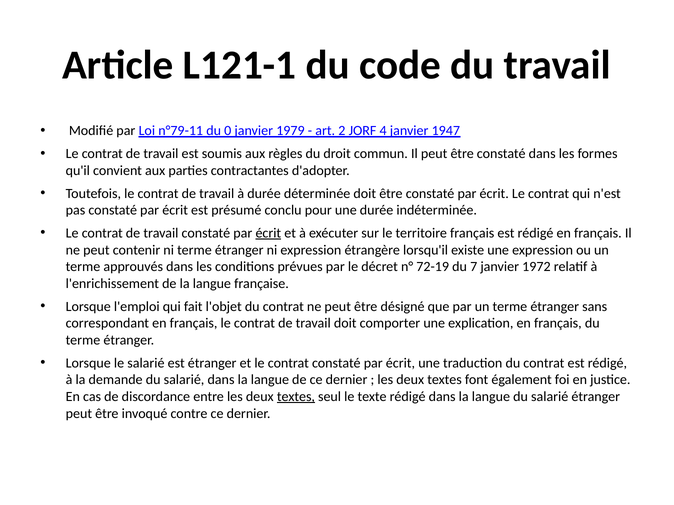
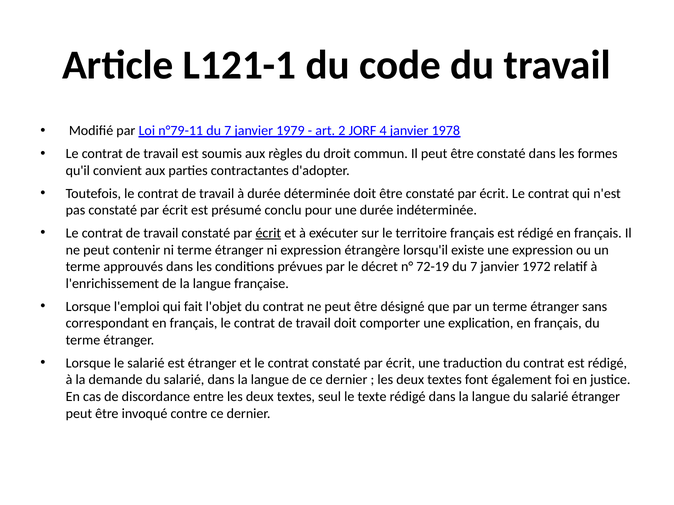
n°79-11 du 0: 0 -> 7 (228, 131)
1947: 1947 -> 1978 (446, 131)
textes underline: present -> none (296, 397)
